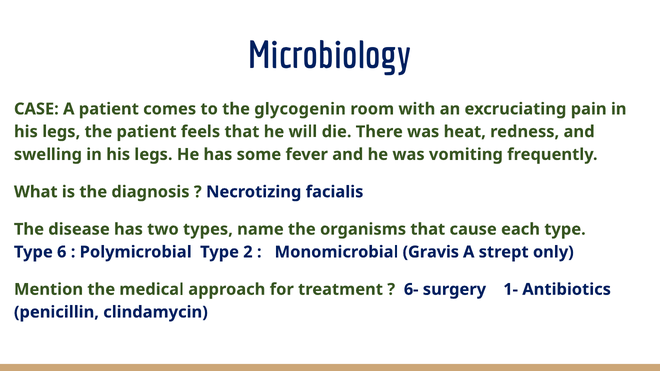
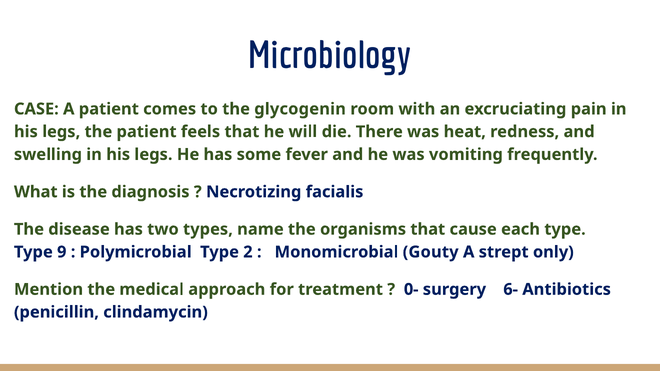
6: 6 -> 9 (62, 252)
Gravis: Gravis -> Gouty (431, 252)
6-: 6- -> 0- (411, 290)
1-: 1- -> 6- (511, 290)
